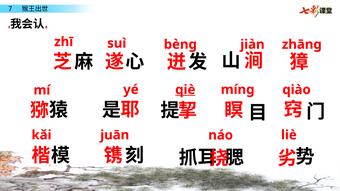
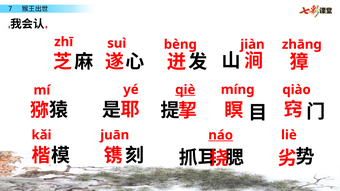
náo underline: none -> present (221, 135)
